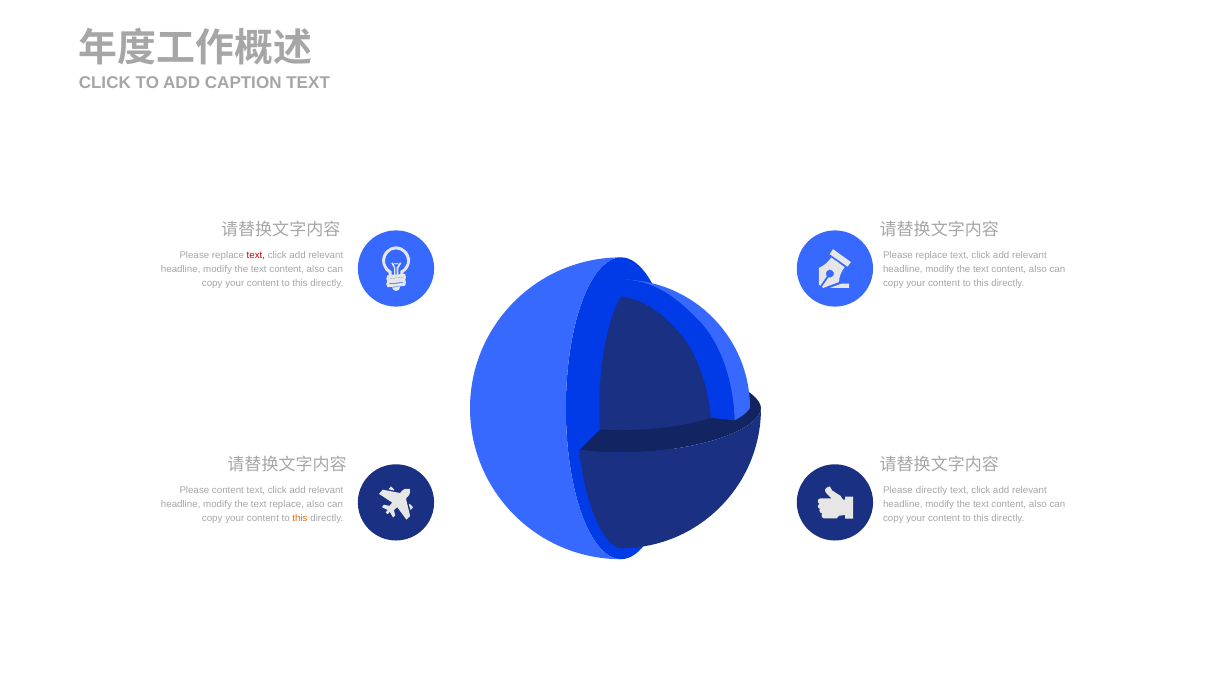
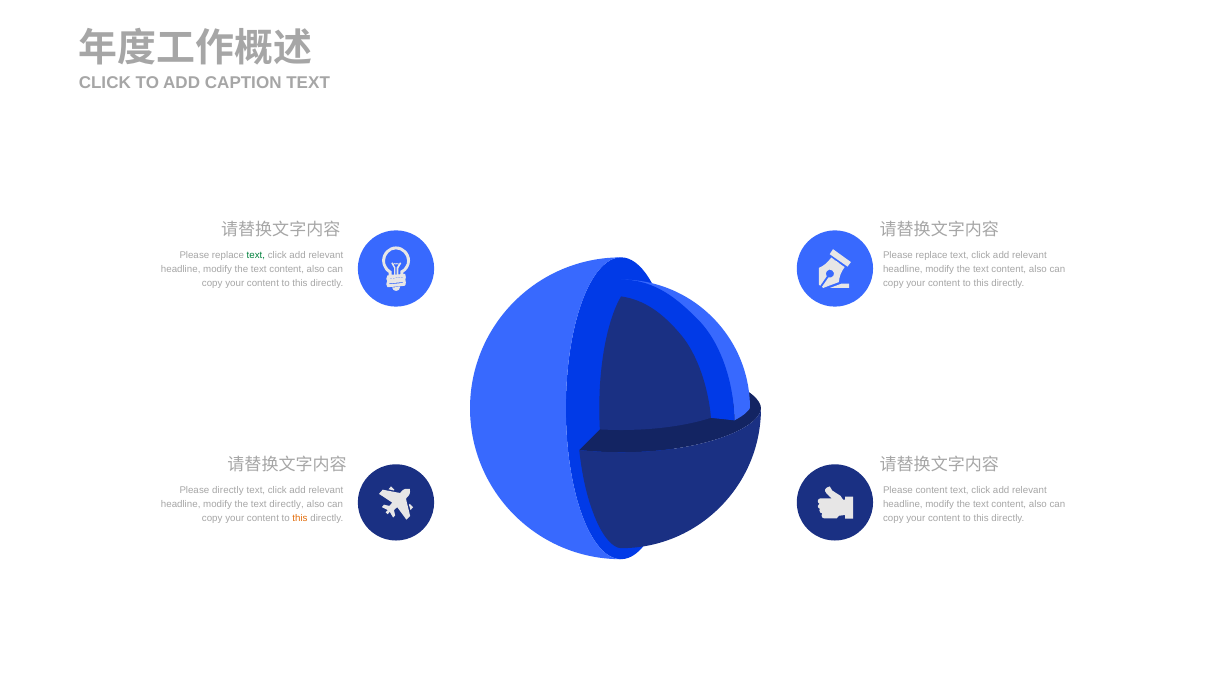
text colour: red -> green (256, 256)
Please content: content -> directly (228, 490)
Please directly: directly -> content (932, 490)
text replace: replace -> directly (287, 504)
